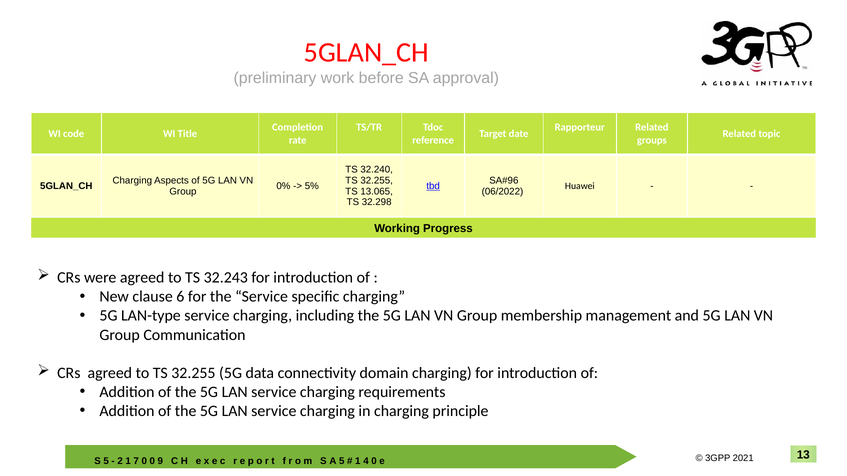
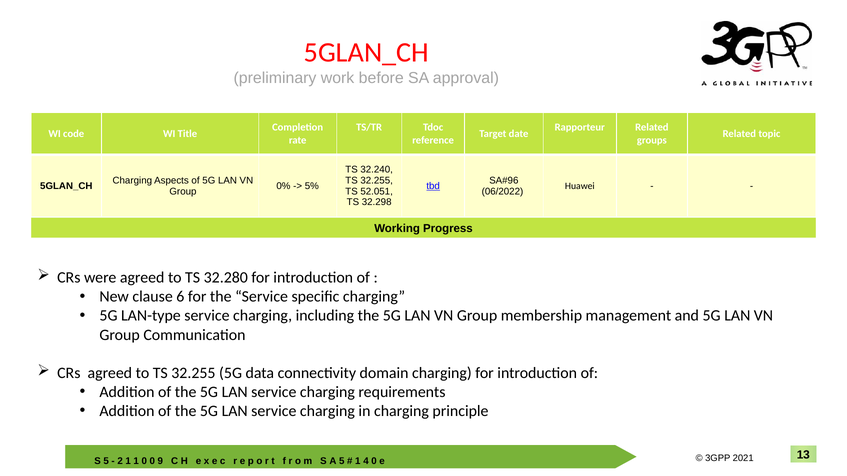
13.065: 13.065 -> 52.051 (377, 191)
32.243: 32.243 -> 32.280 (226, 278)
7: 7 -> 1 (136, 461)
